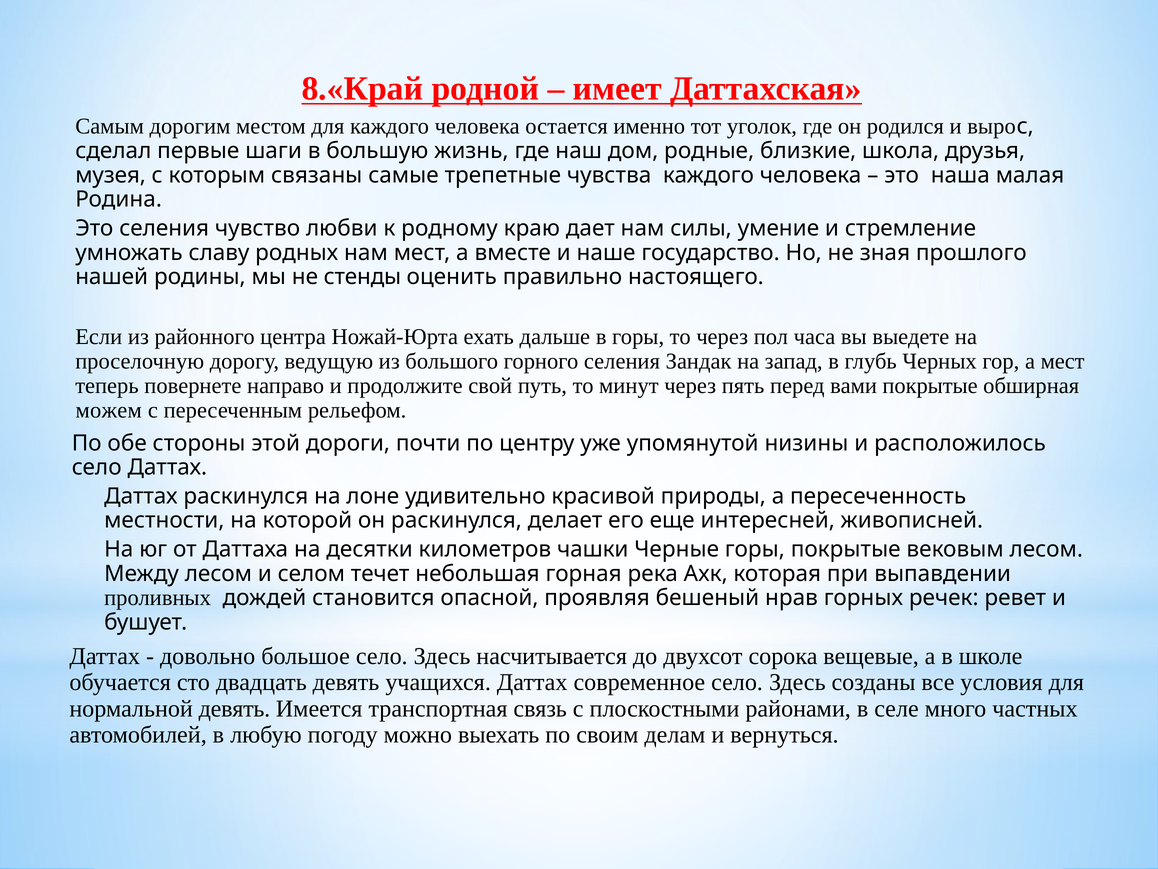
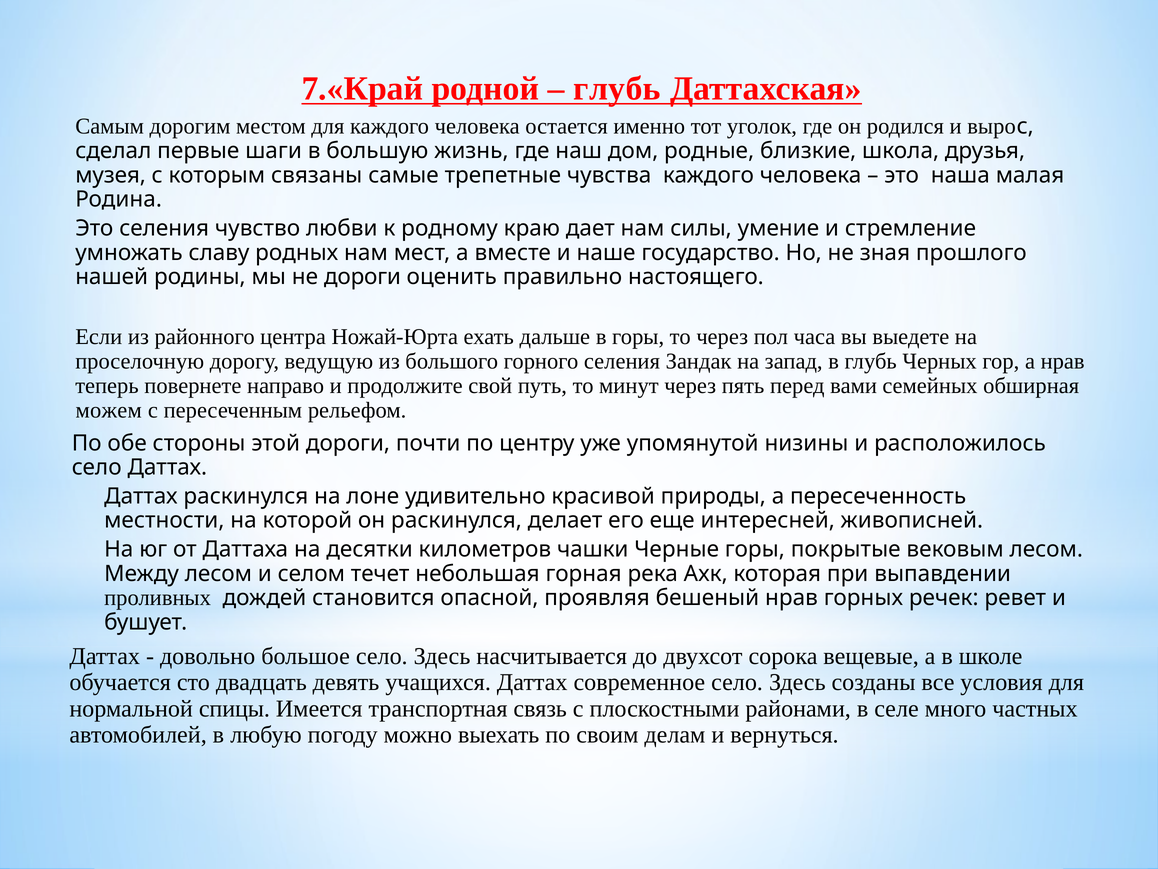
8.«Край: 8.«Край -> 7.«Край (362, 89)
имеет: имеет -> глубь (617, 89)
не стенды: стенды -> дороги (362, 277)
а мест: мест -> нрав (1063, 361)
вами покрытые: покрытые -> семейных (930, 386)
нормальной девять: девять -> спицы (234, 708)
